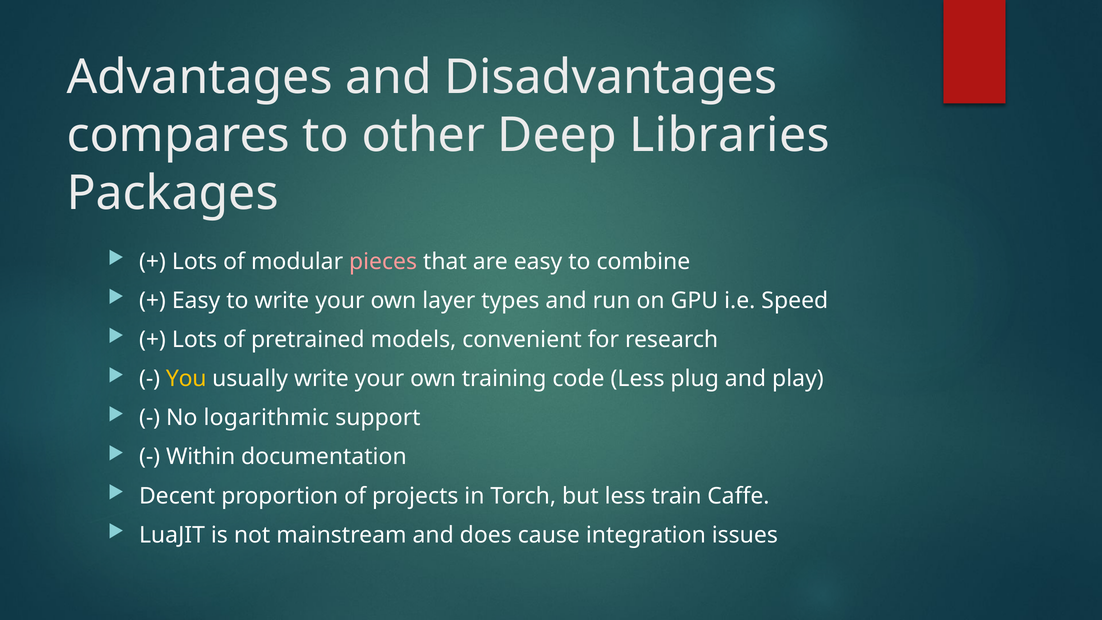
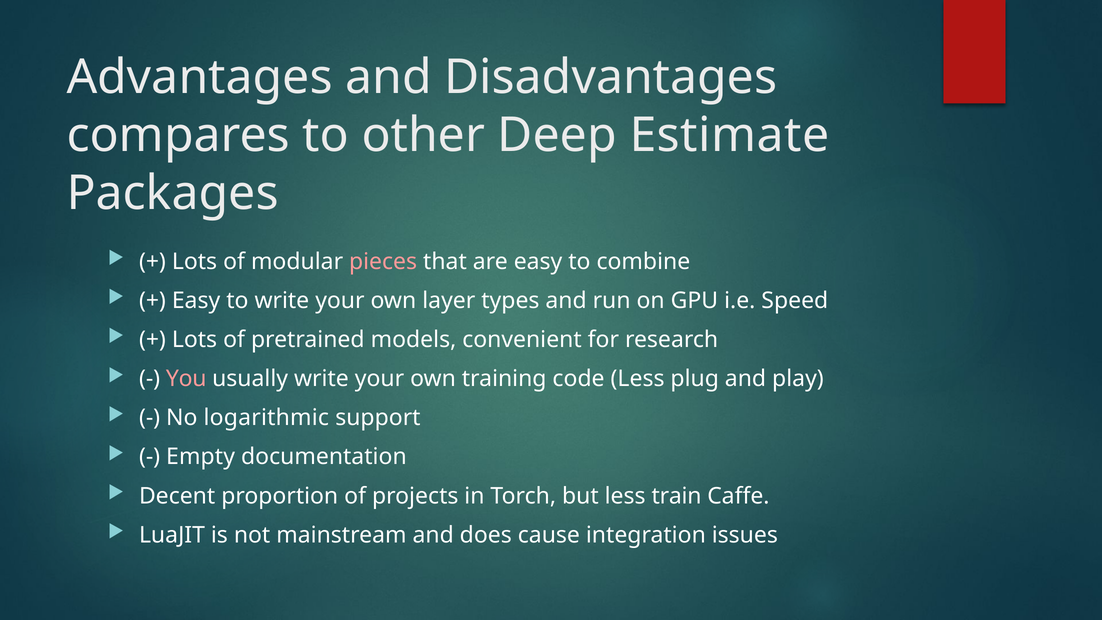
Libraries: Libraries -> Estimate (730, 135)
You colour: yellow -> pink (186, 379)
Within: Within -> Empty (201, 457)
